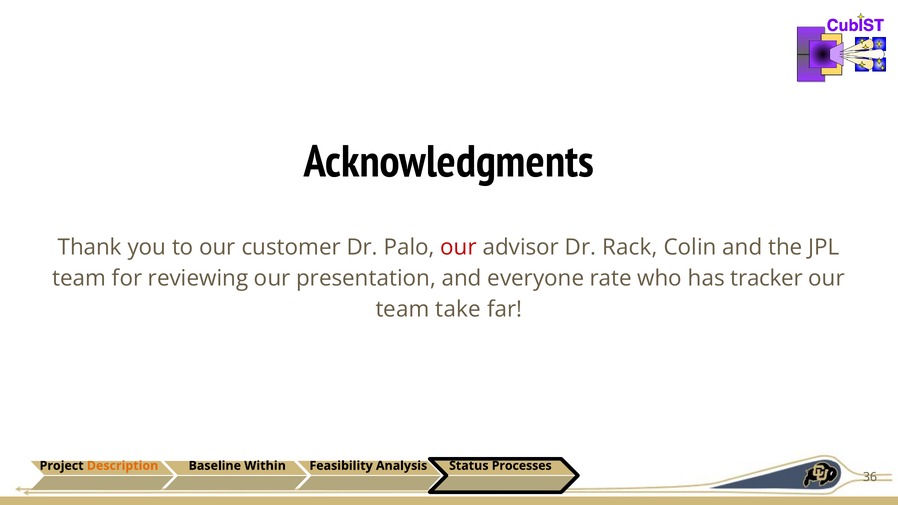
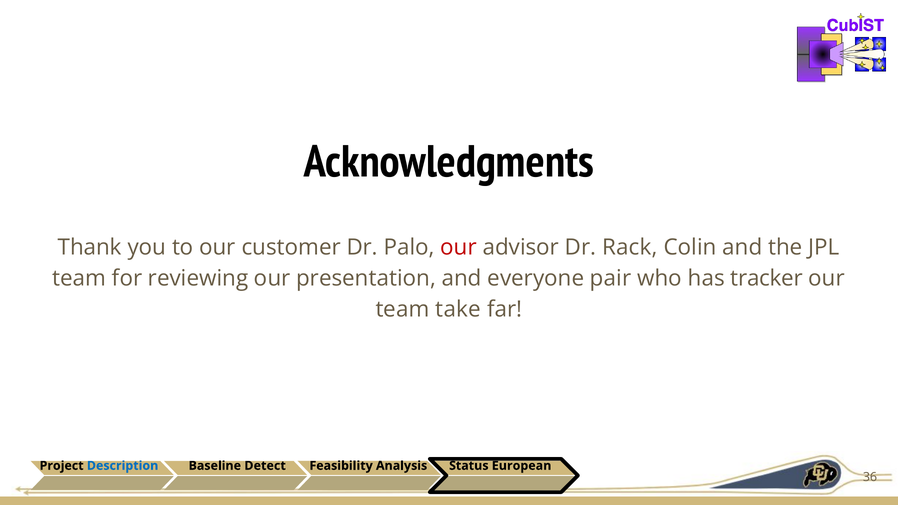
rate: rate -> pair (611, 279)
Description colour: orange -> blue (123, 466)
Within: Within -> Detect (265, 466)
Processes: Processes -> European (522, 466)
